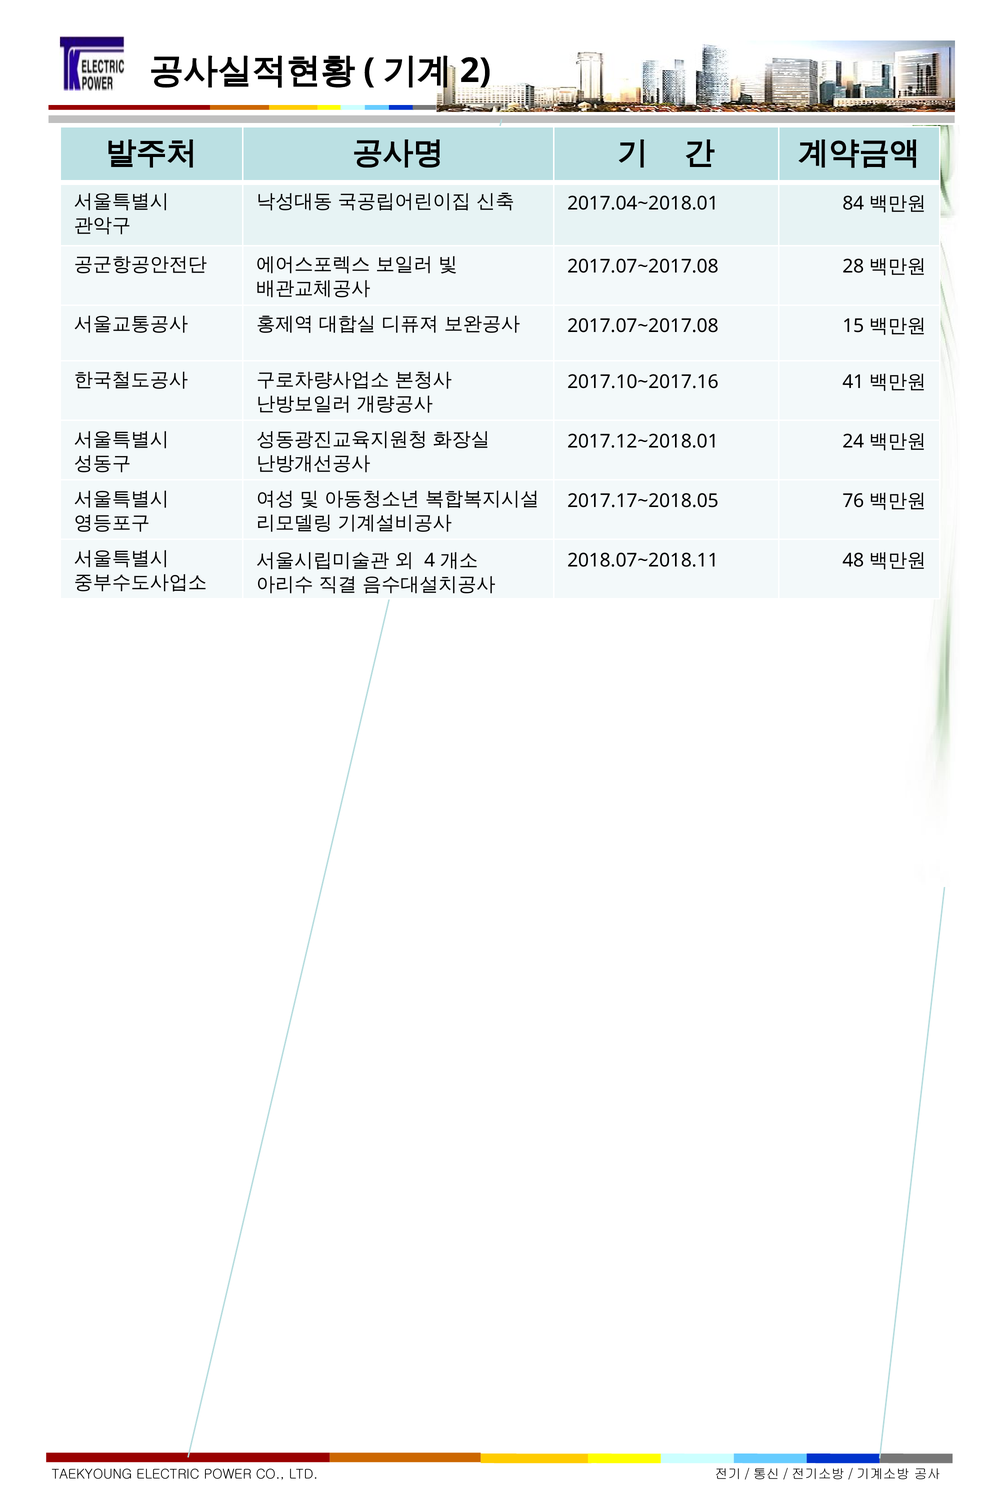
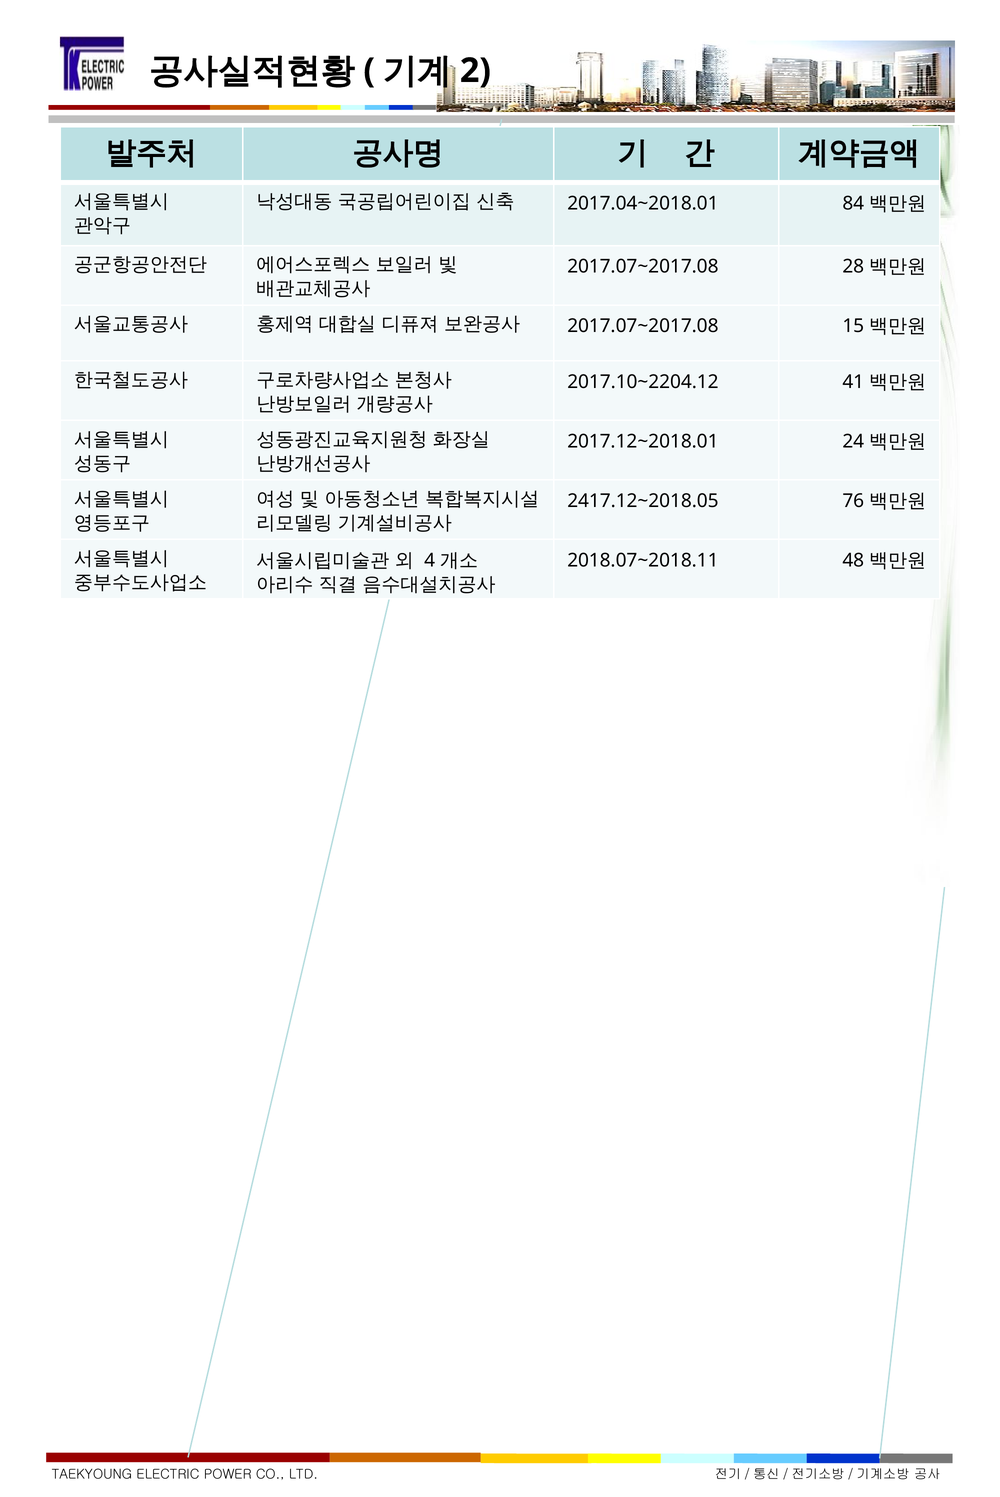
2017.10~2017.16: 2017.10~2017.16 -> 2017.10~2204.12 (643, 382)
2017.17~2018.05: 2017.17~2018.05 -> 2417.12~2018.05 (643, 501)
